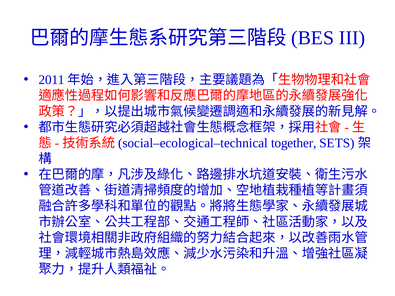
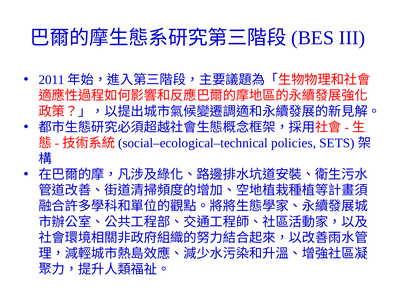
together: together -> policies (294, 143)
